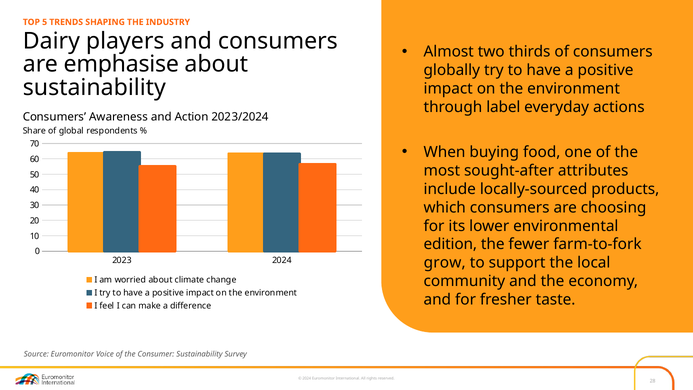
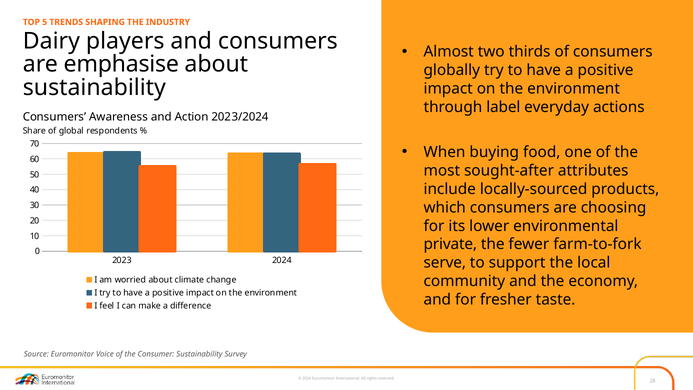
edition: edition -> private (450, 244)
grow: grow -> serve (445, 263)
